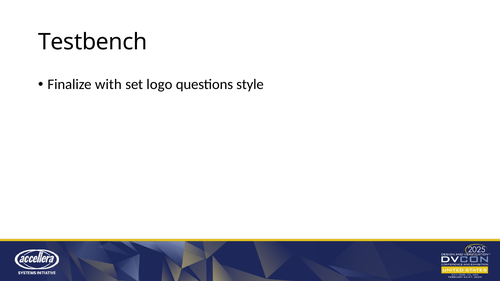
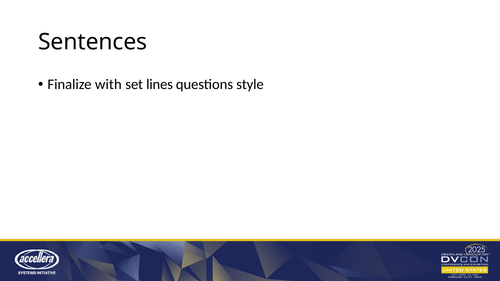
Testbench: Testbench -> Sentences (93, 42)
logo: logo -> lines (160, 85)
